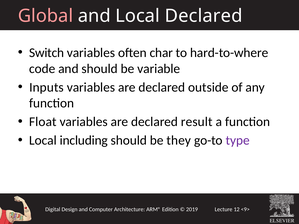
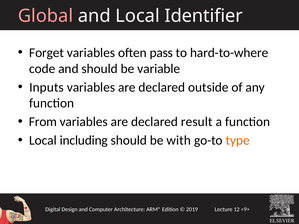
Local Declared: Declared -> Identifier (204, 16)
Switch: Switch -> Forget (47, 53)
char: char -> pass (161, 53)
Float: Float -> From (43, 122)
they: they -> with (179, 141)
type colour: purple -> orange (238, 141)
